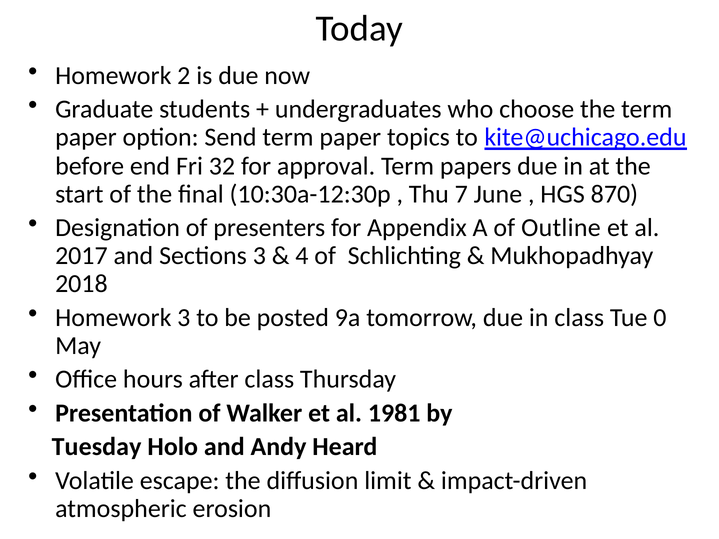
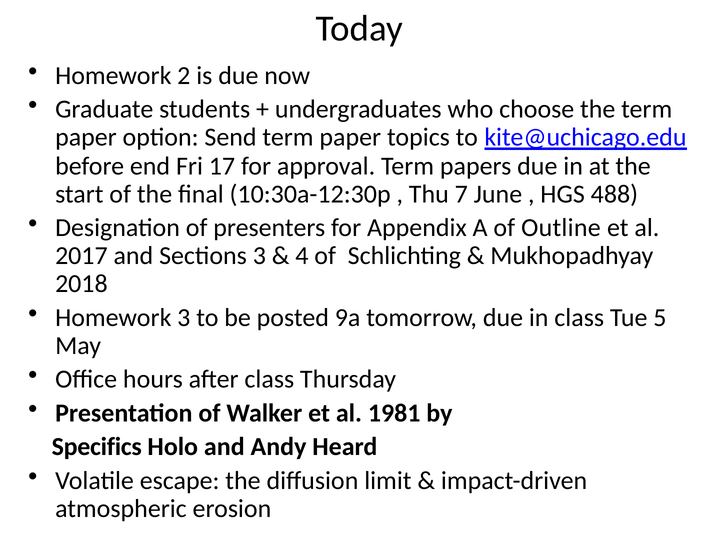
32: 32 -> 17 (222, 166)
870: 870 -> 488 (614, 194)
0: 0 -> 5 (660, 318)
Tuesday: Tuesday -> Specifics (97, 447)
